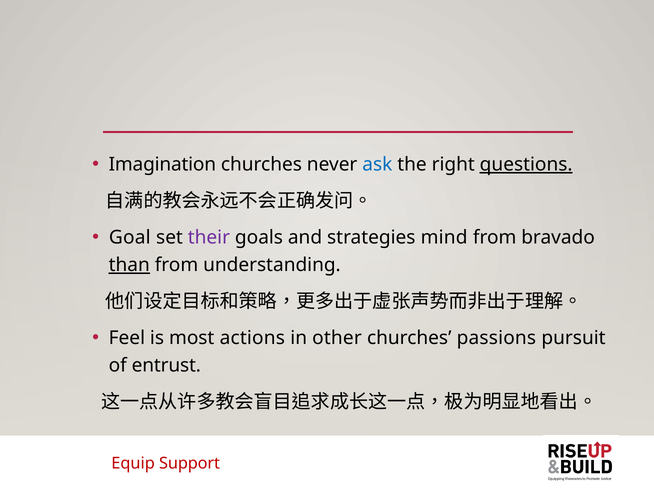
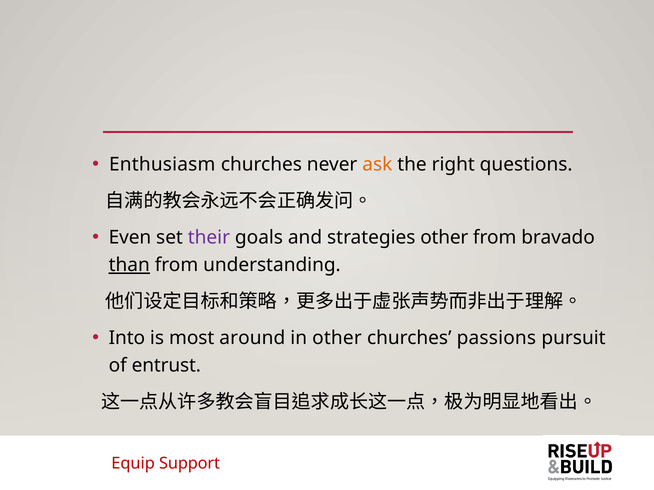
Imagination: Imagination -> Enthusiasm (162, 165)
ask colour: blue -> orange (377, 165)
questions underline: present -> none (526, 165)
Goal: Goal -> Even (130, 238)
strategies mind: mind -> other (444, 238)
Feel: Feel -> Into (127, 338)
actions: actions -> around (252, 338)
